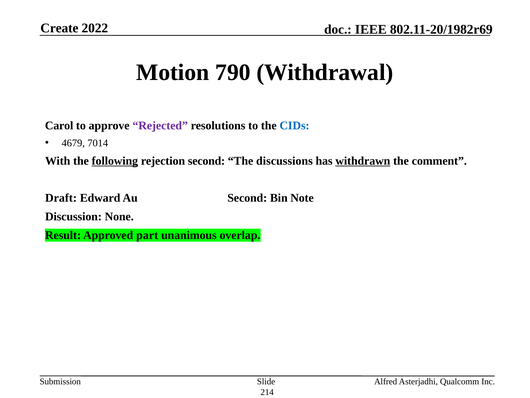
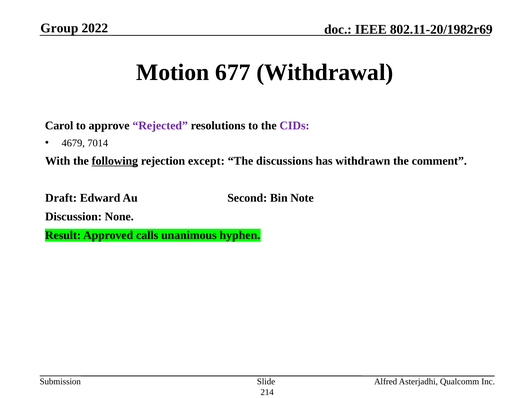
Create: Create -> Group (59, 28)
790: 790 -> 677 (233, 72)
CIDs colour: blue -> purple (295, 125)
rejection second: second -> except (206, 161)
withdrawn underline: present -> none (363, 161)
part: part -> calls (147, 235)
overlap: overlap -> hyphen (240, 235)
